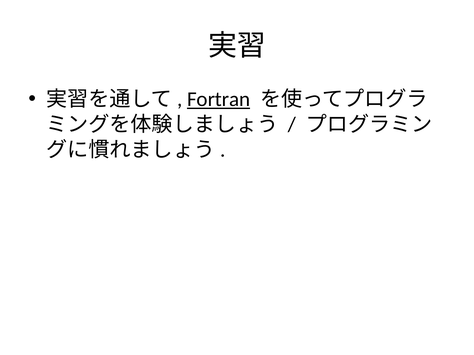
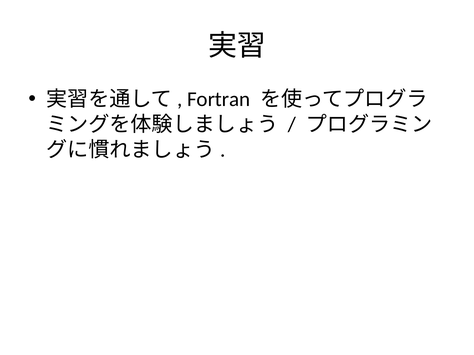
Fortran underline: present -> none (219, 99)
